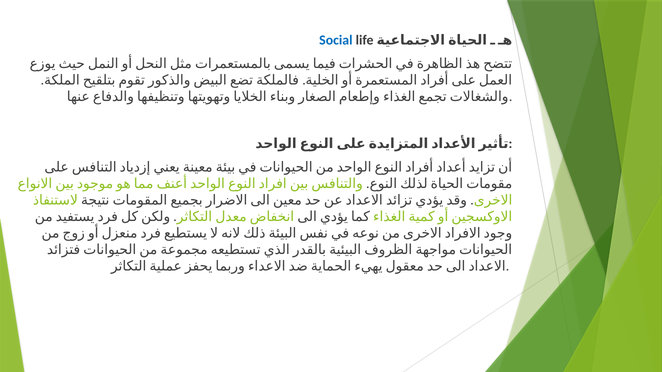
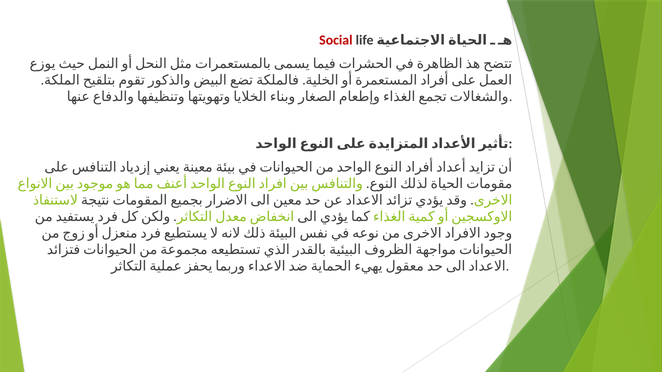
Social colour: blue -> red (336, 40)
